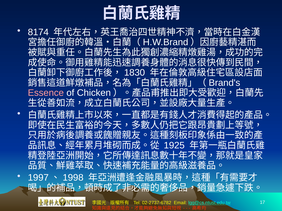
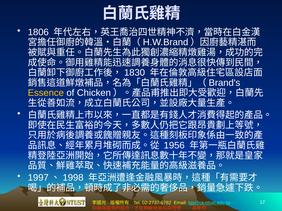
8174: 8174 -> 1806 (38, 32)
Essence colour: pink -> yellow (46, 93)
1925: 1925 -> 1956 (174, 146)
